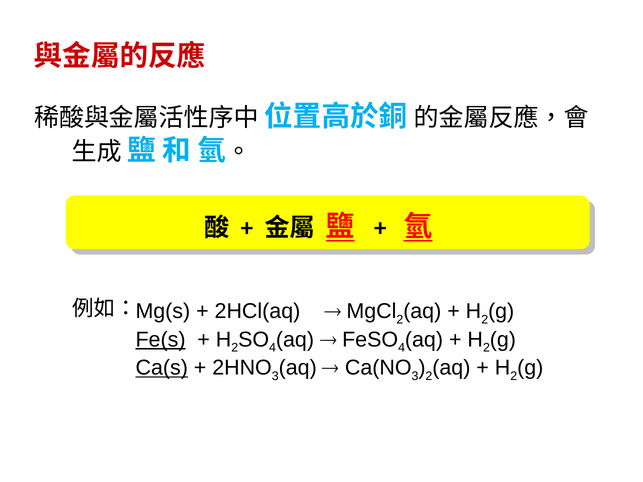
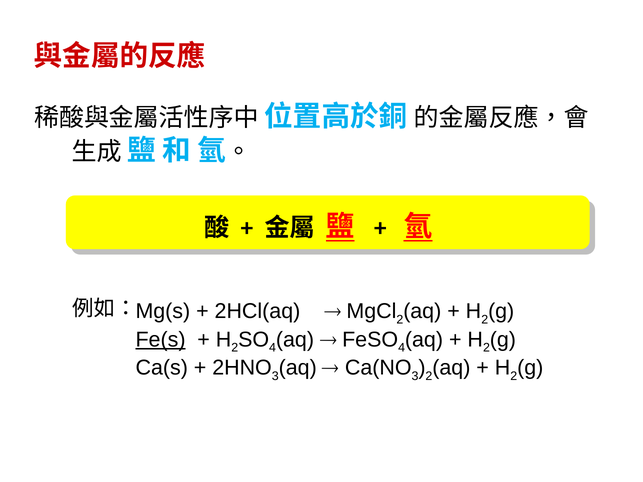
Ca(s underline: present -> none (162, 368)
